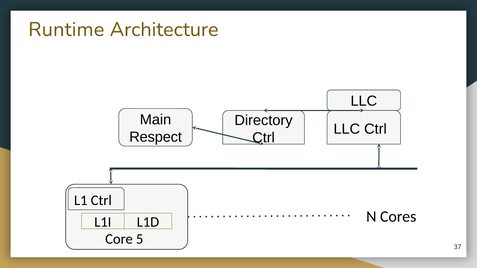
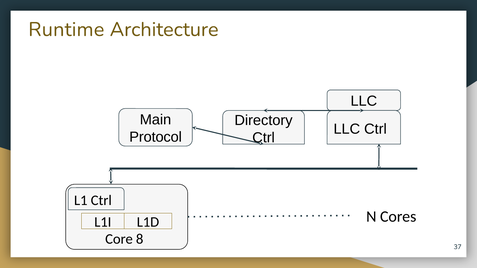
Respect: Respect -> Protocol (156, 137)
5: 5 -> 8 (140, 239)
